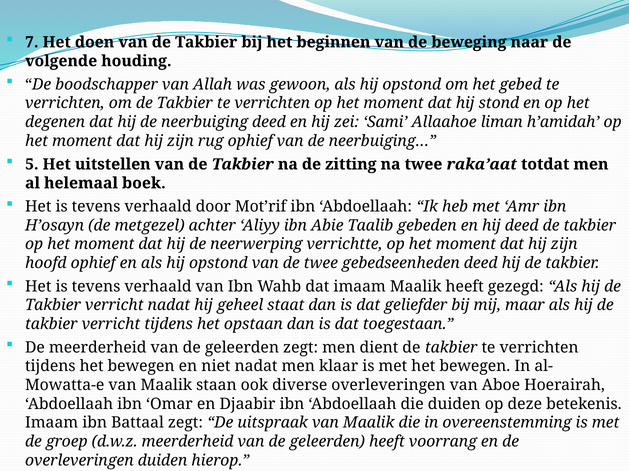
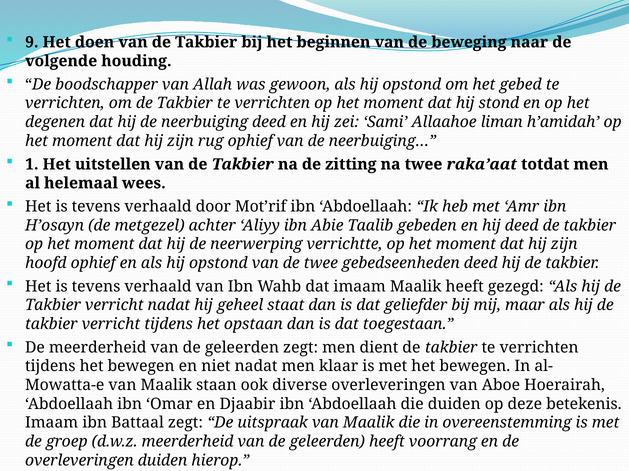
7: 7 -> 9 (32, 42)
5: 5 -> 1 (32, 165)
boek: boek -> wees (144, 183)
